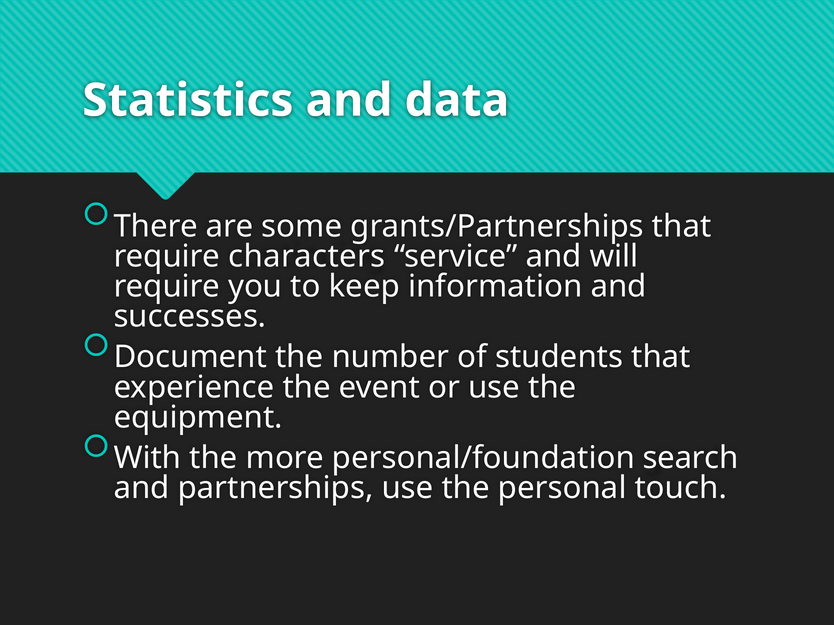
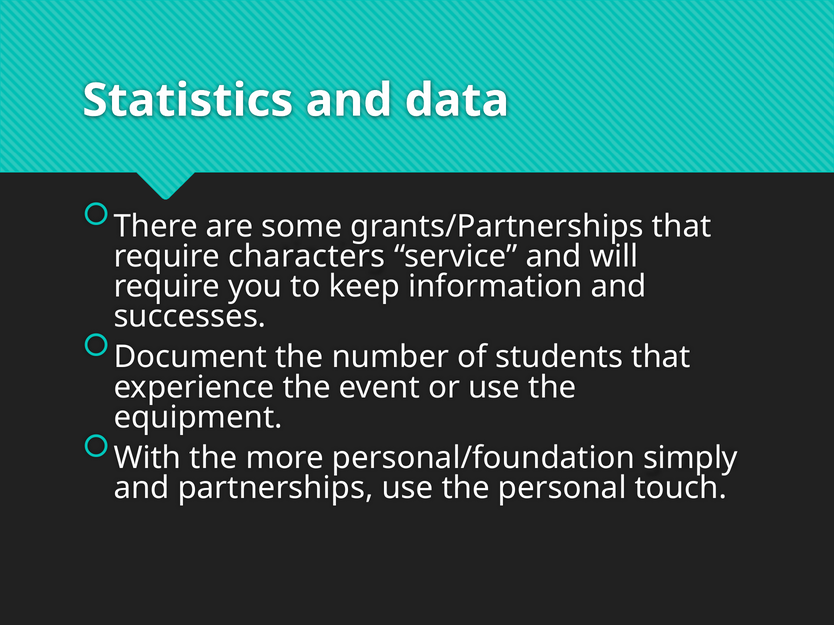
search: search -> simply (690, 458)
